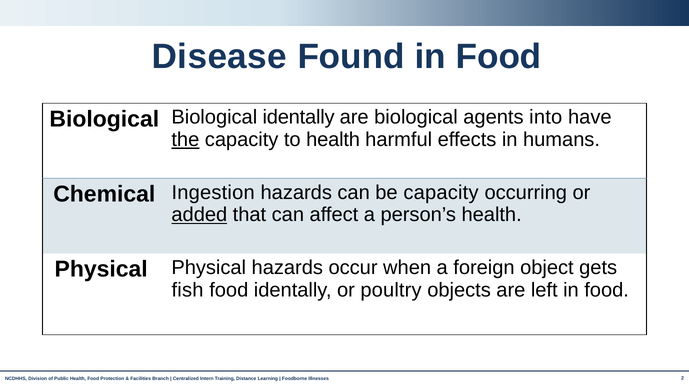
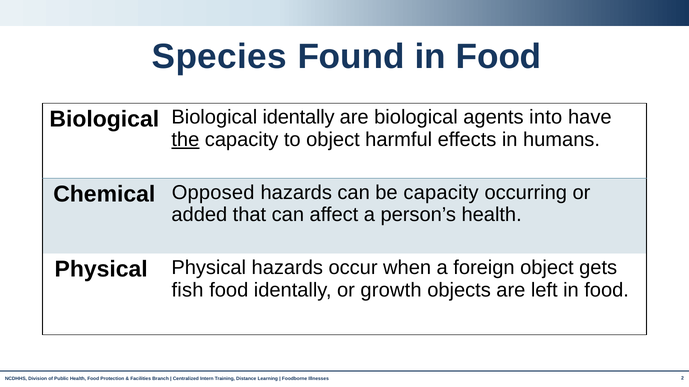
Disease: Disease -> Species (219, 57)
to health: health -> object (333, 140)
Ingestion: Ingestion -> Opposed (213, 193)
added underline: present -> none (199, 215)
poultry: poultry -> growth (391, 290)
